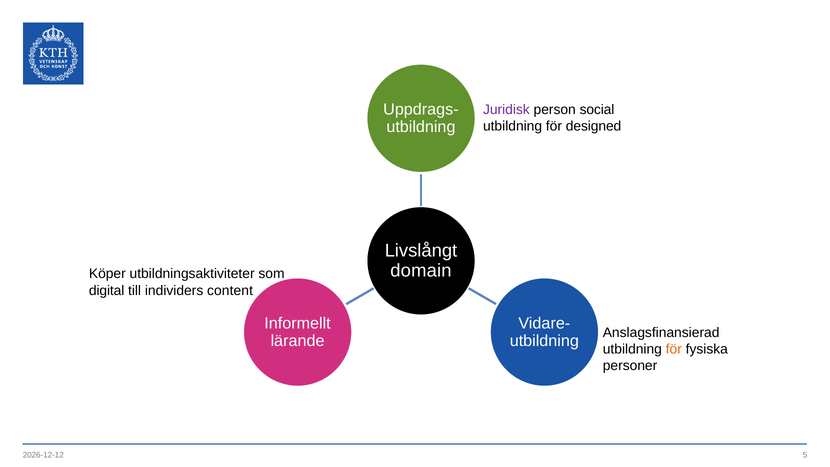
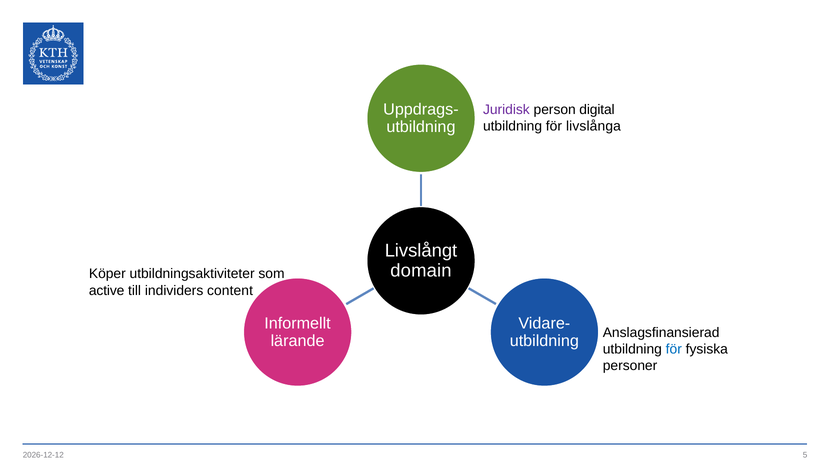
social: social -> digital (597, 110)
designed: designed -> livslånga (593, 126)
digital: digital -> active (107, 290)
för colour: orange -> blue (674, 349)
